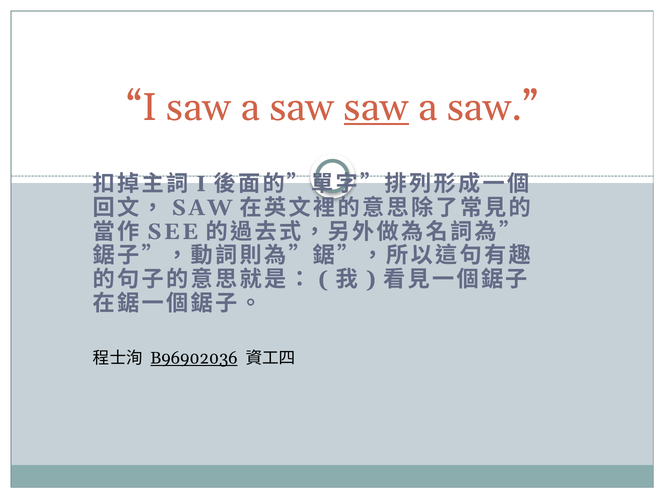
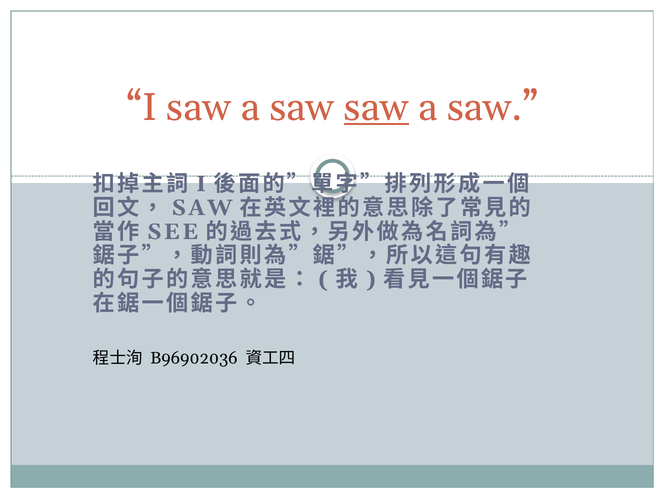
B96902036 underline: present -> none (194, 358)
